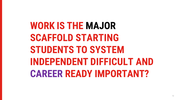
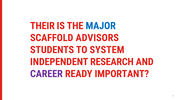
WORK: WORK -> THEIR (42, 26)
MAJOR colour: black -> blue (101, 26)
STARTING: STARTING -> ADVISORS (97, 38)
DIFFICULT: DIFFICULT -> RESEARCH (112, 62)
